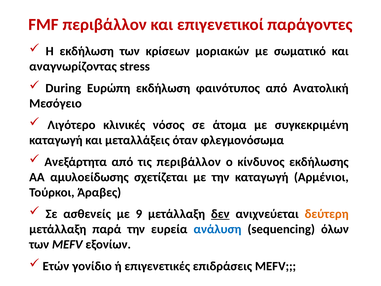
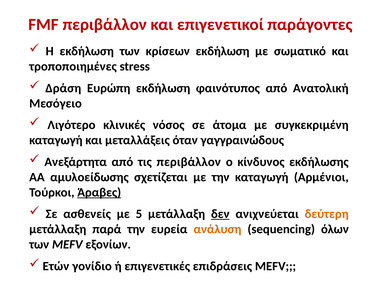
κρίσεων μοριακών: μοριακών -> εκδήλωση (223, 51)
αναγνωρίζοντας: αναγνωρίζοντας -> τροποποιημένες (73, 66)
During: During -> Δράση (63, 88)
φλεγμονόσωμα: φλεγμονόσωμα -> γαγγραινώδους (242, 140)
Άραβες underline: none -> present (99, 192)
9: 9 -> 5 (139, 214)
ανάλυση colour: blue -> orange (217, 229)
